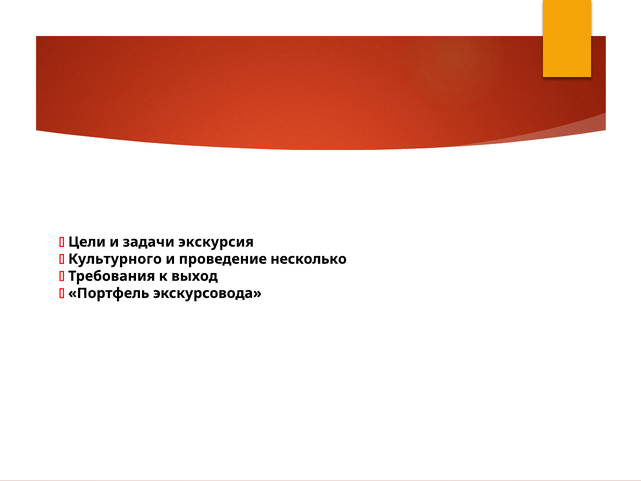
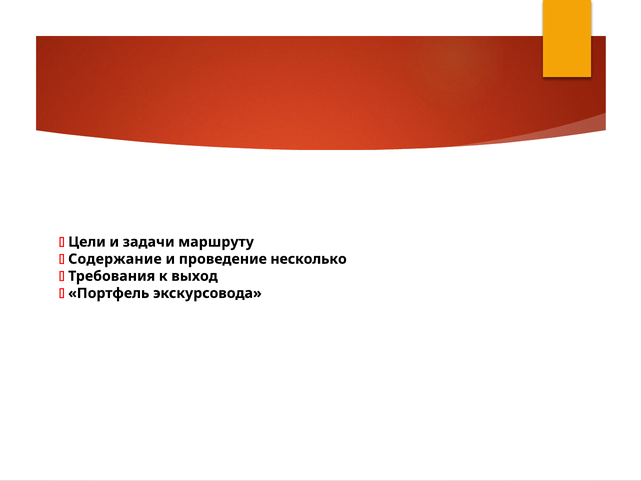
экскурсия: экскурсия -> маршруту (216, 242)
Культурного: Культурного -> Содержание (115, 259)
